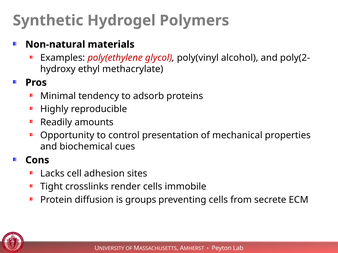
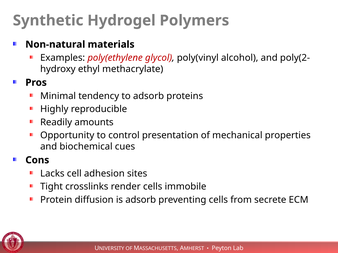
is groups: groups -> adsorb (141, 200)
